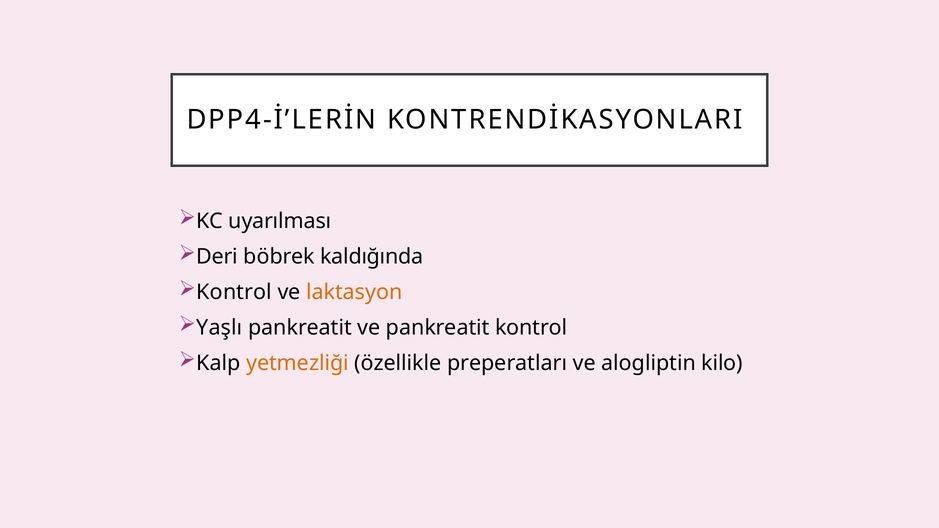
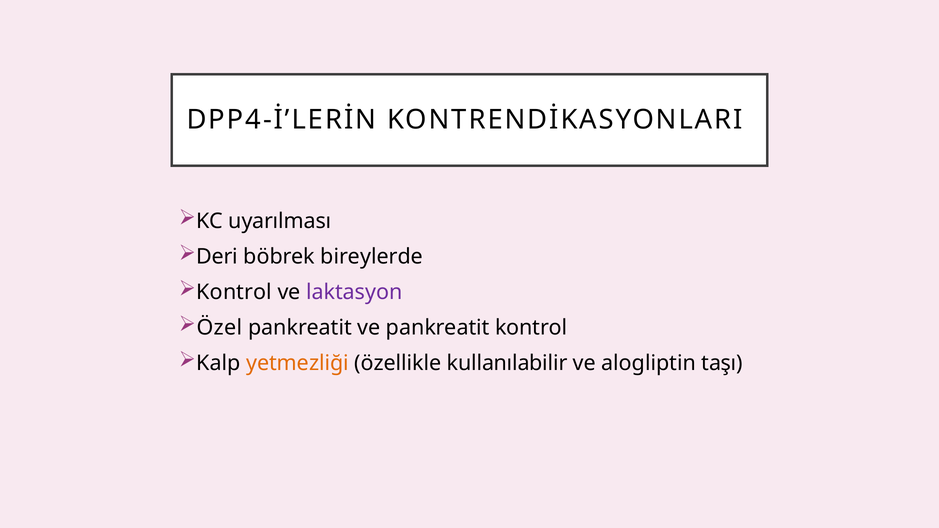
kaldığında: kaldığında -> bireylerde (372, 257)
laktasyon colour: orange -> purple (354, 292)
Yaşlı: Yaşlı -> Özel (219, 328)
preperatları: preperatları -> kullanılabilir (507, 364)
kilo: kilo -> taşı (722, 364)
